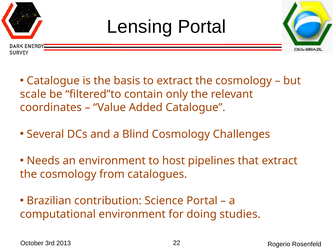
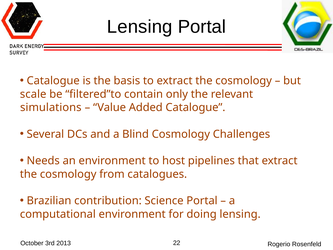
coordinates: coordinates -> simulations (51, 107)
doing studies: studies -> lensing (240, 214)
